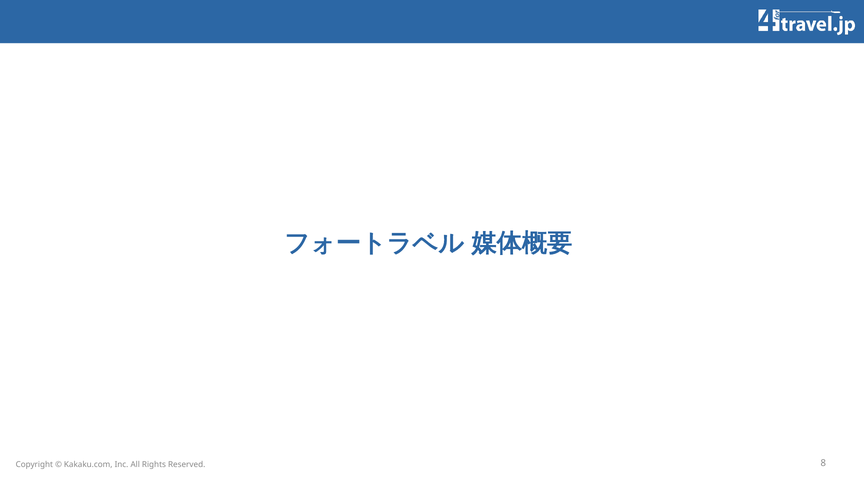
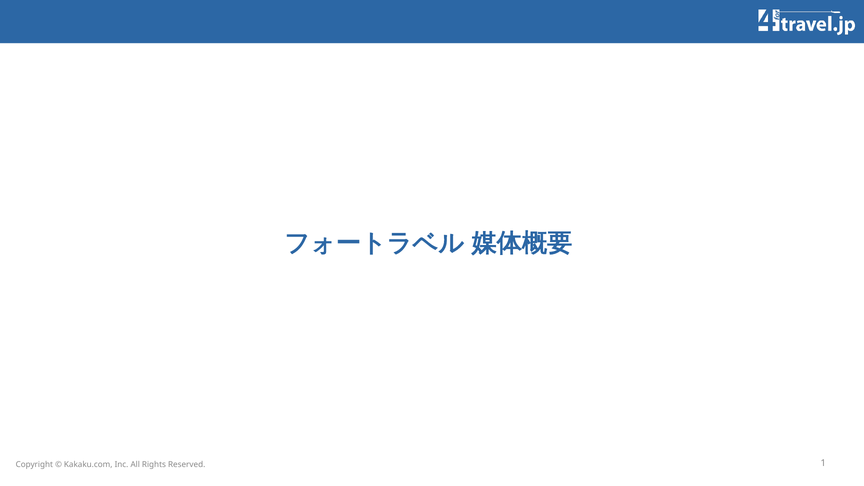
8: 8 -> 1 (823, 463)
